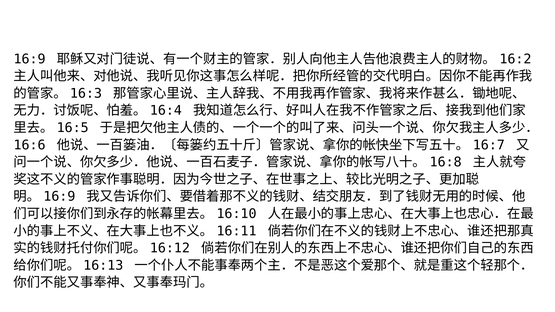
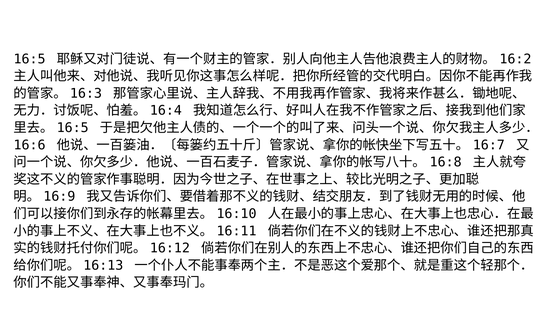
16:9: 16:9 -> 16:5 (30, 59)
